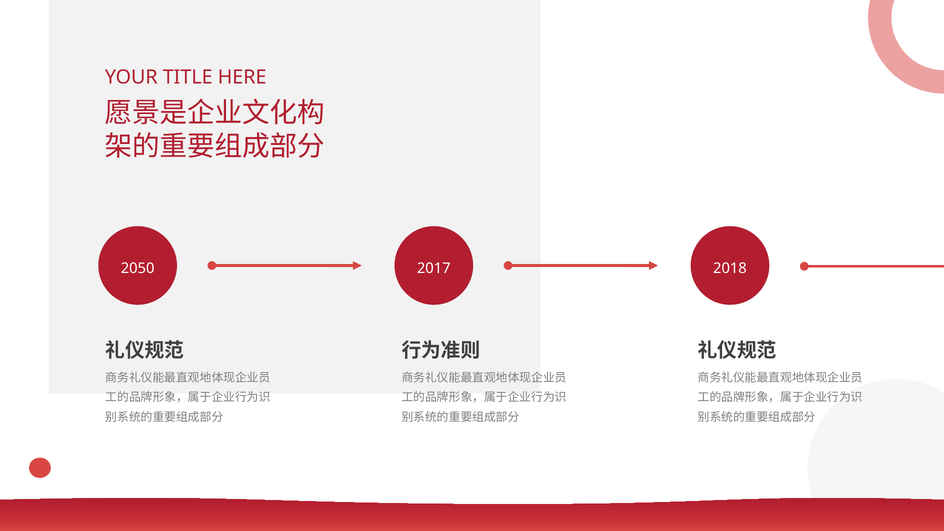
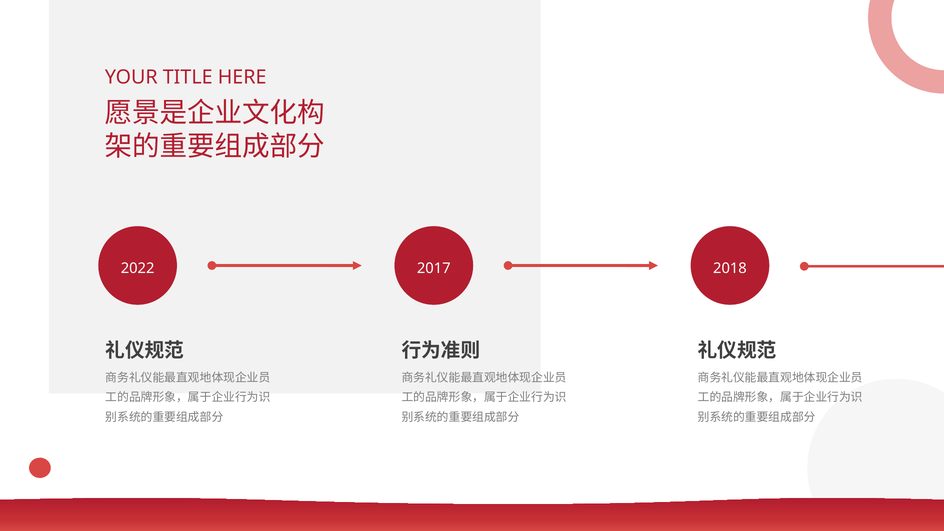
2050: 2050 -> 2022 (138, 268)
